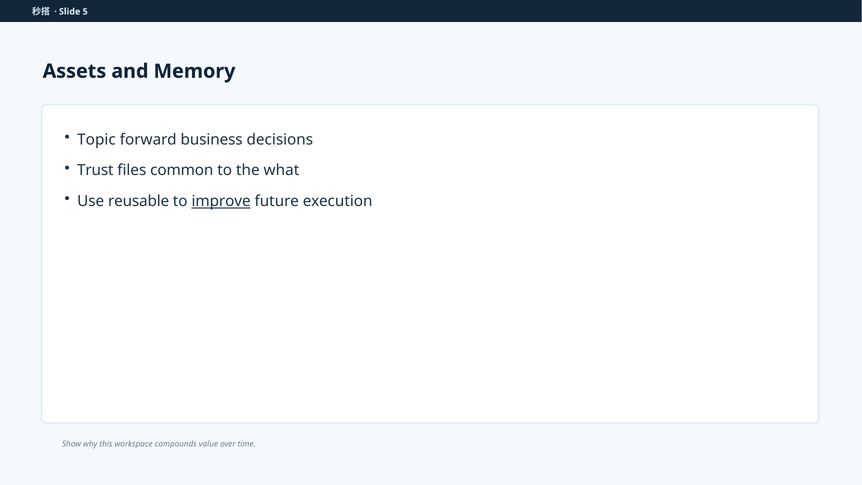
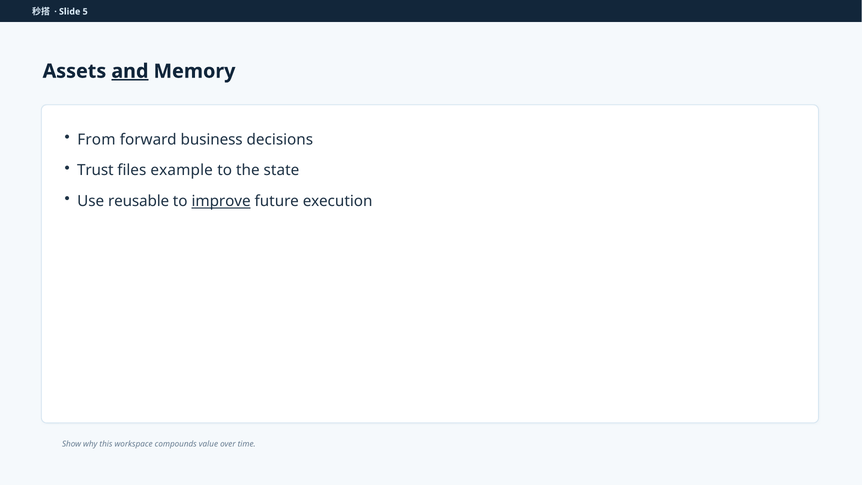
and underline: none -> present (130, 71)
Topic: Topic -> From (96, 140)
common: common -> example (182, 170)
what: what -> state (281, 170)
